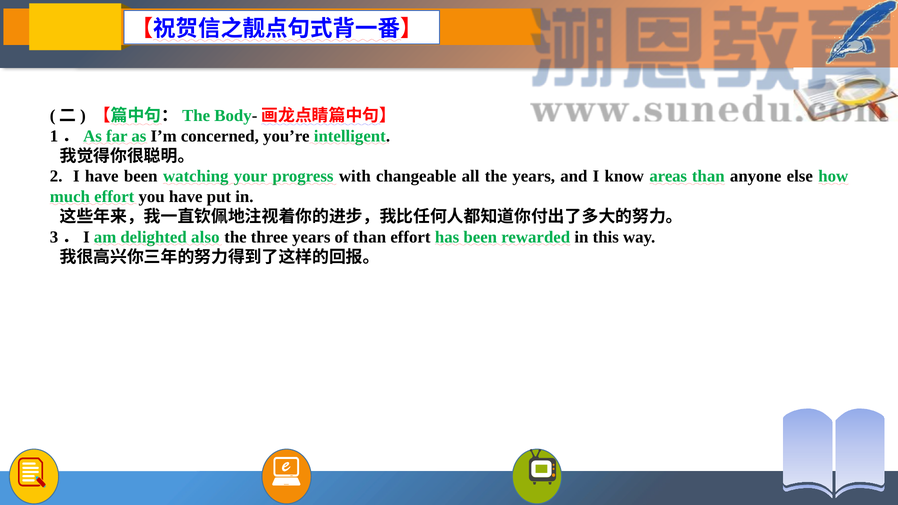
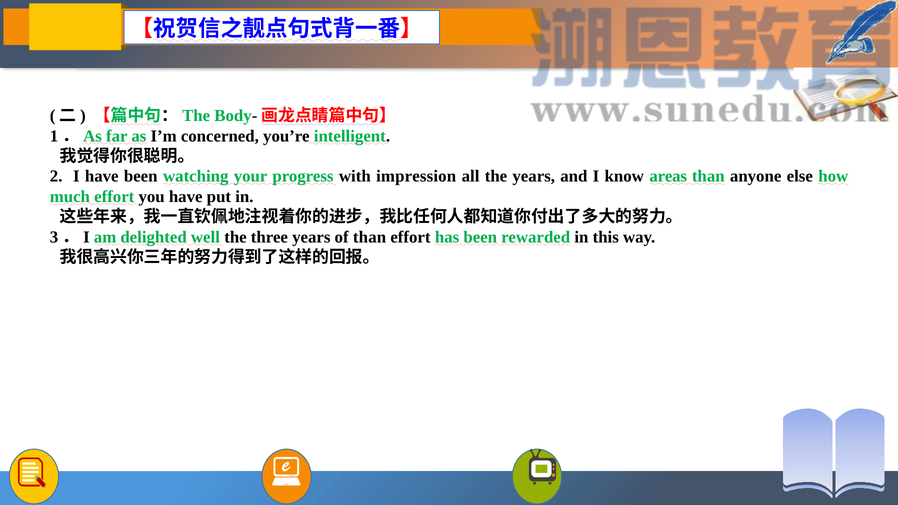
changeable: changeable -> impression (416, 176)
also: also -> well (205, 237)
